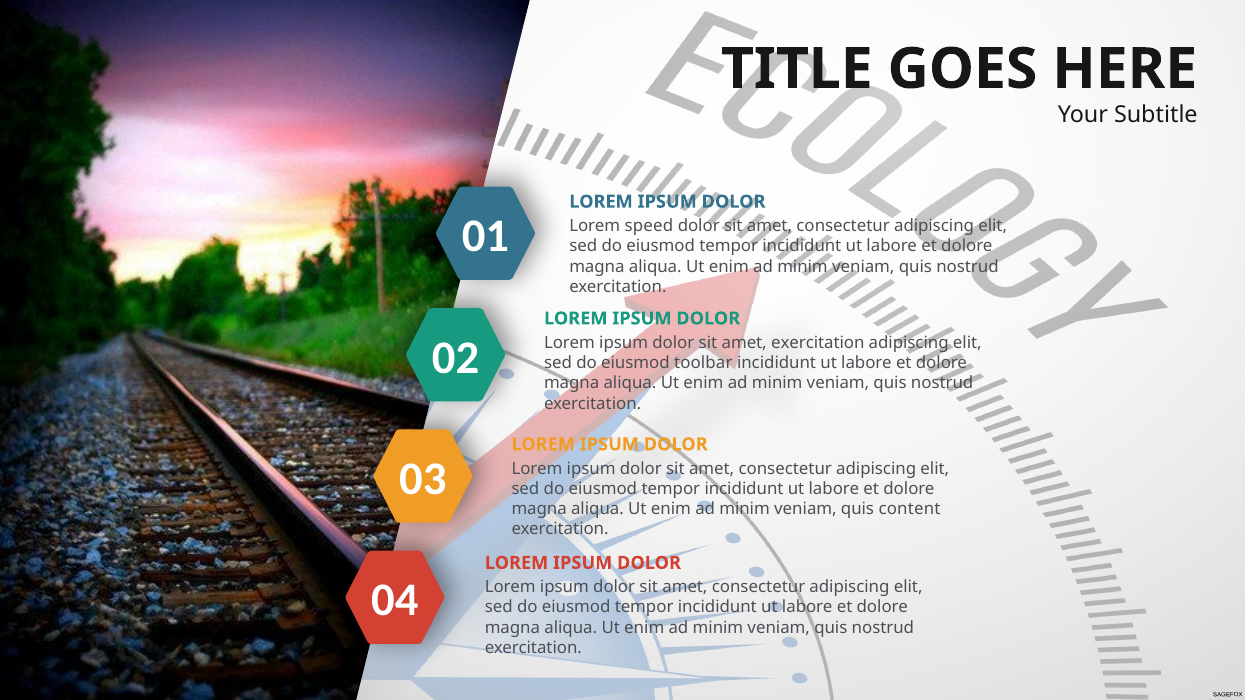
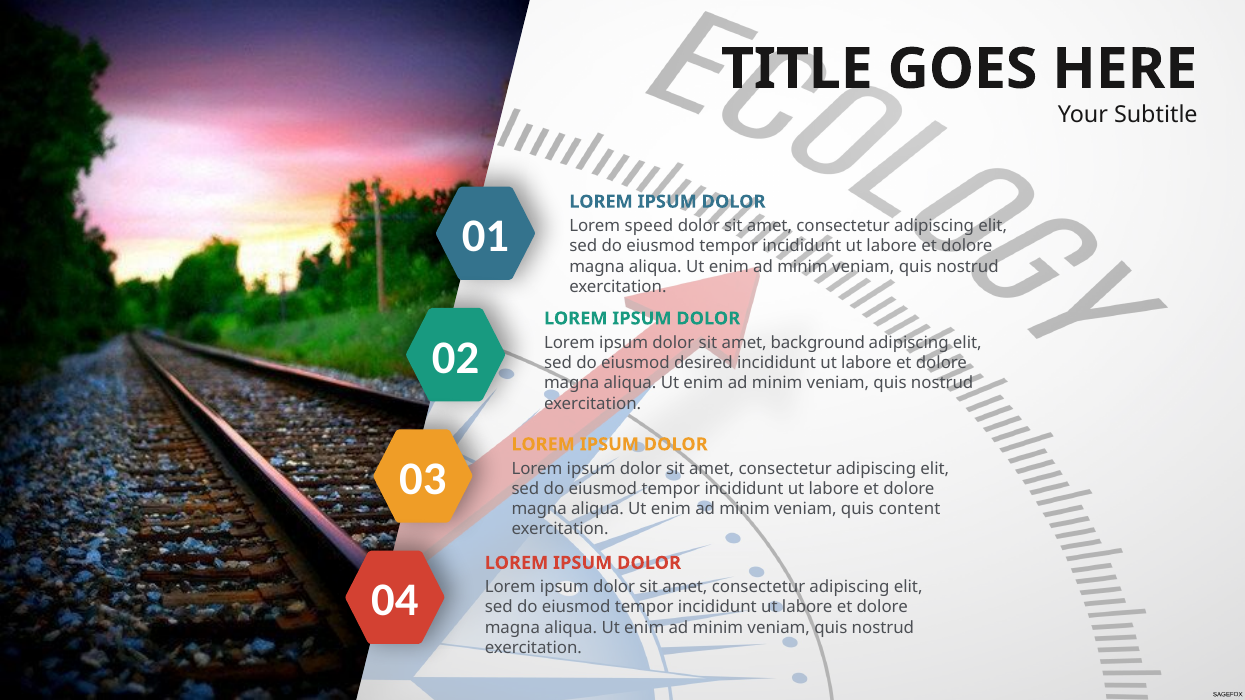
amet exercitation: exercitation -> background (818, 343)
toolbar: toolbar -> desired (703, 363)
